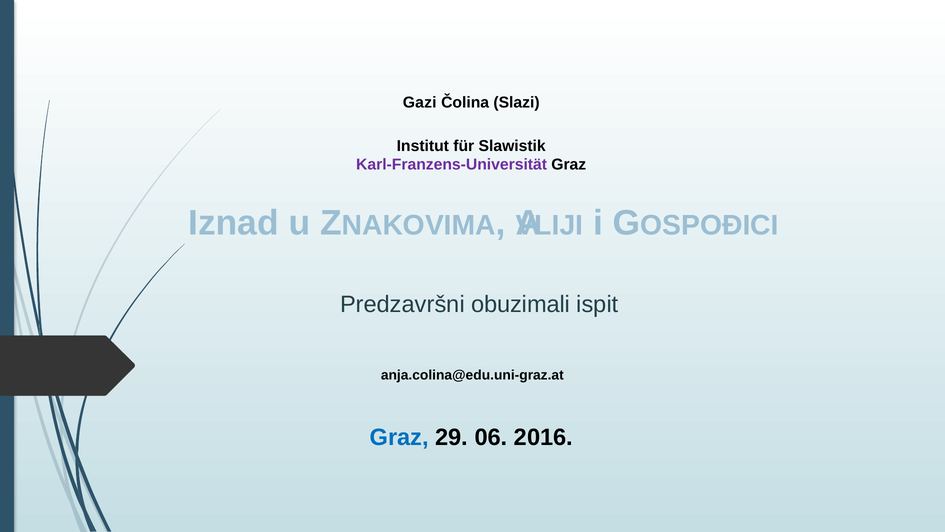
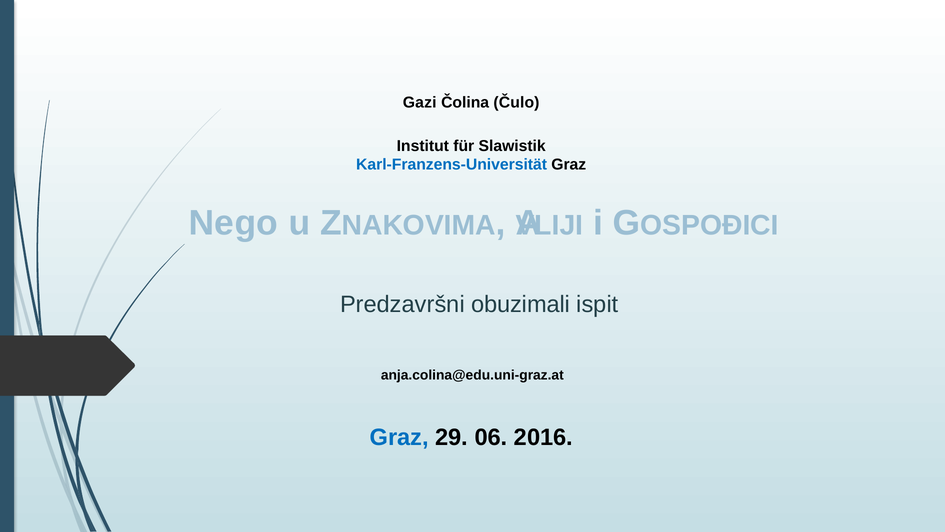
Slazi: Slazi -> Čulo (516, 103)
Karl-Franzens-Universität colour: purple -> blue (452, 165)
Iznad: Iznad -> Nego (233, 223)
